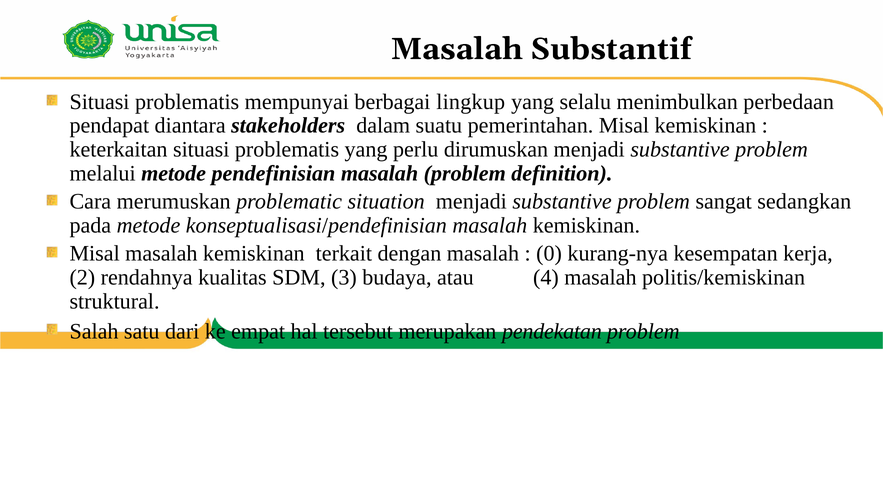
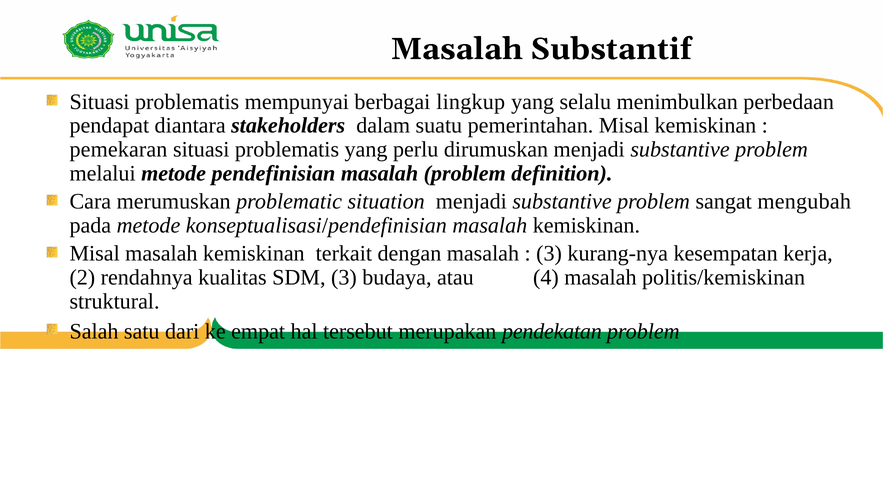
keterkaitan: keterkaitan -> pemekaran (118, 149)
sedangkan: sedangkan -> mengubah (804, 201)
0: 0 -> 3 (549, 254)
